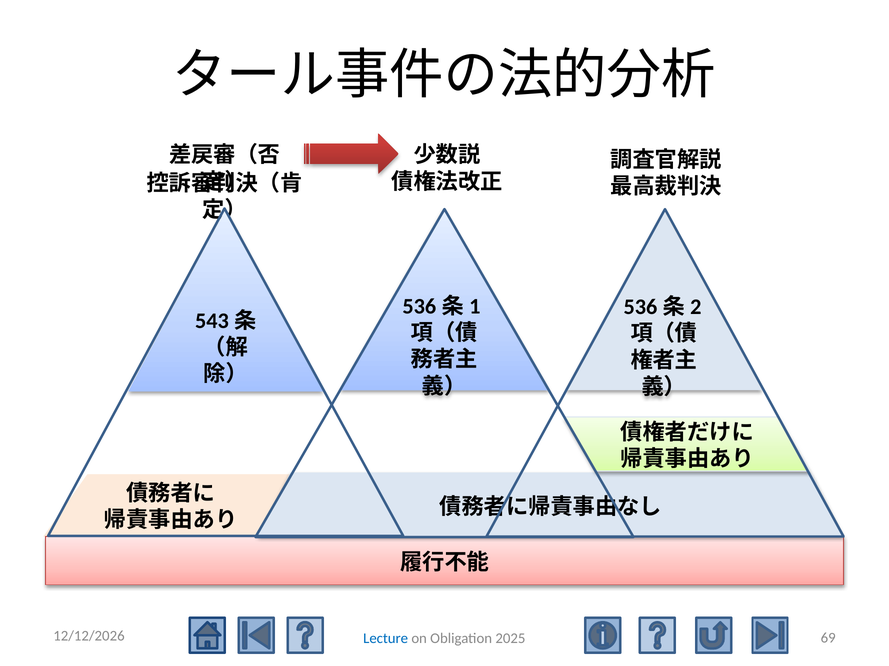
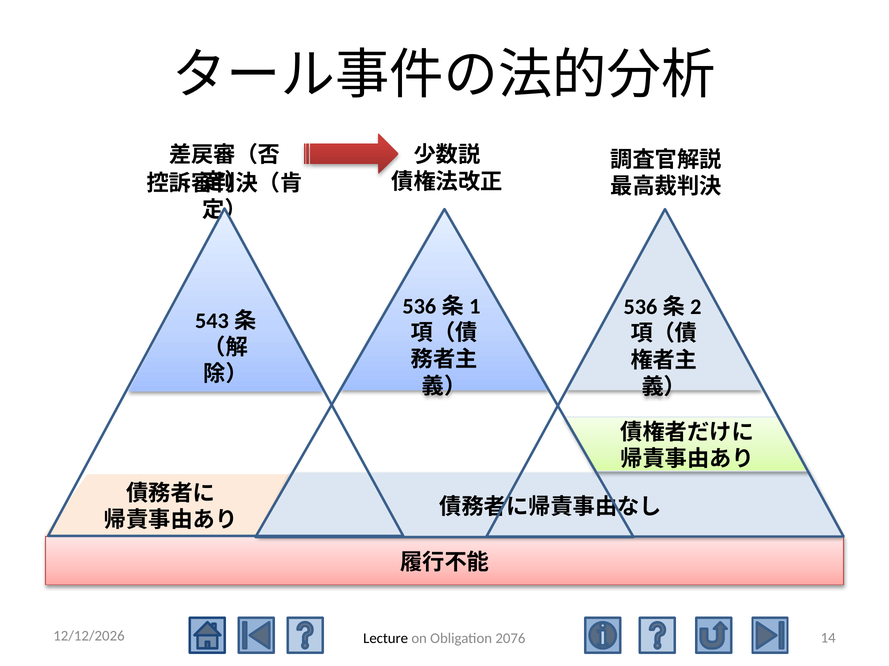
69: 69 -> 14 (828, 639)
Lecture colour: blue -> black (386, 639)
2025: 2025 -> 2076 (510, 639)
